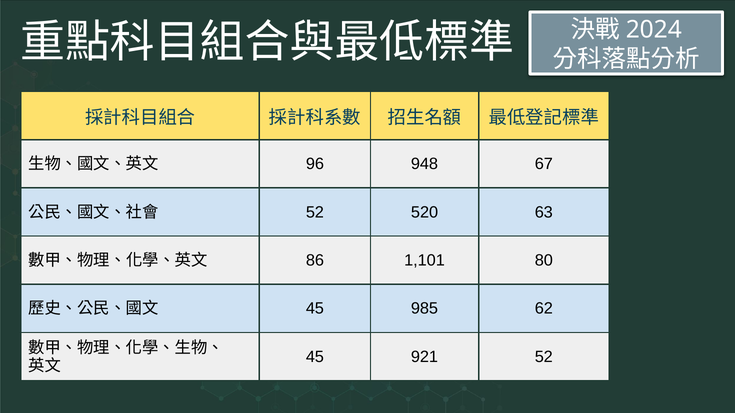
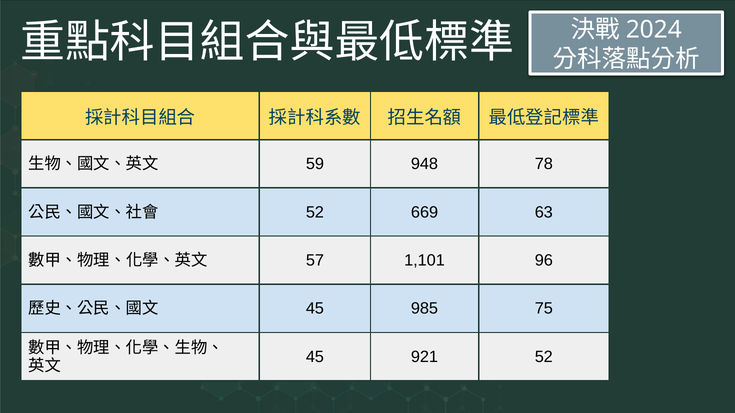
96: 96 -> 59 (315, 164)
67: 67 -> 78 (544, 164)
520: 520 -> 669 (425, 212)
86: 86 -> 57 (315, 261)
80: 80 -> 96 (544, 261)
62: 62 -> 75 (544, 309)
